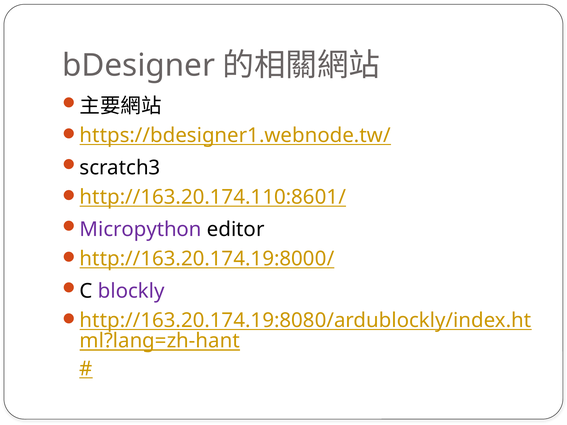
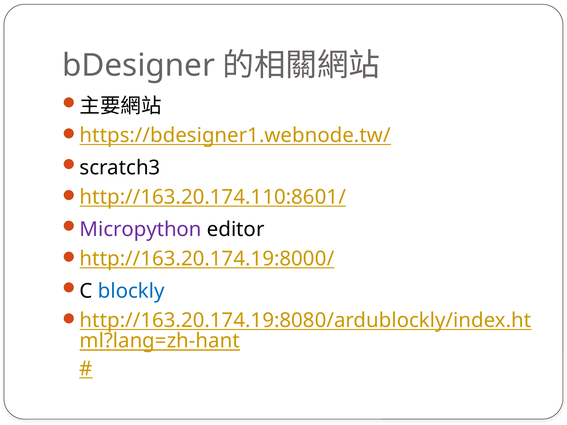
blockly colour: purple -> blue (131, 291)
